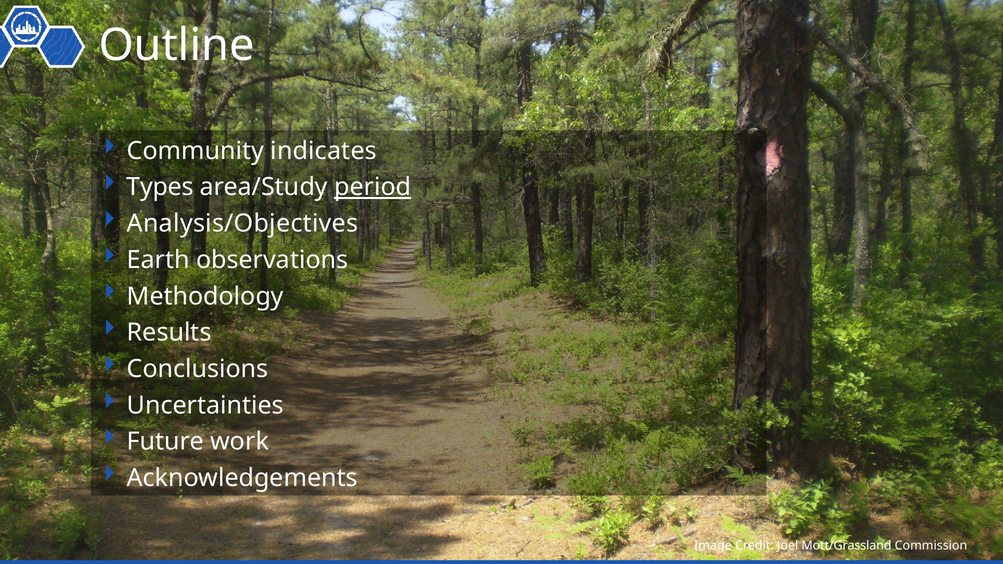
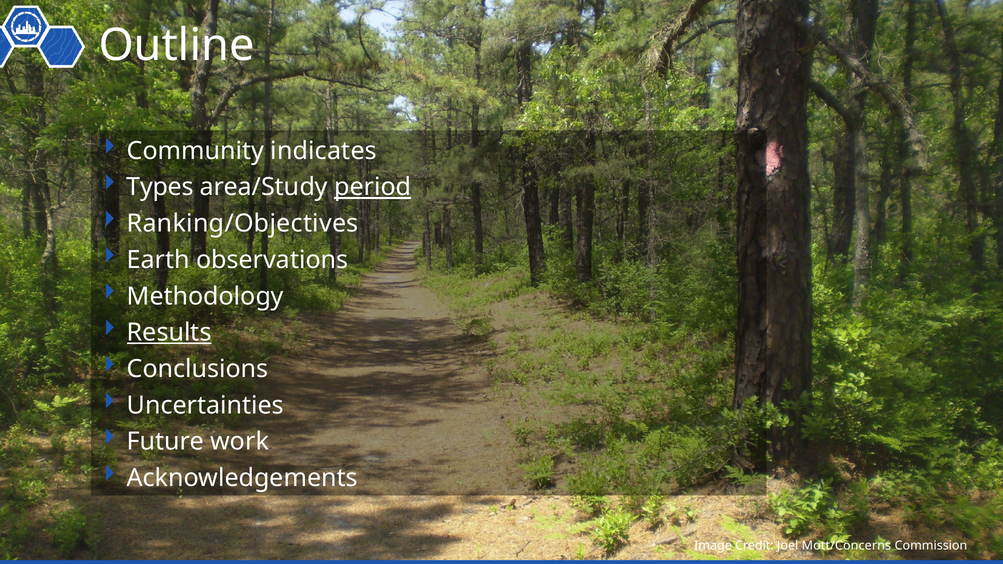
Analysis/Objectives: Analysis/Objectives -> Ranking/Objectives (243, 224)
Results underline: none -> present (169, 333)
Mott/Grassland: Mott/Grassland -> Mott/Concerns (846, 546)
